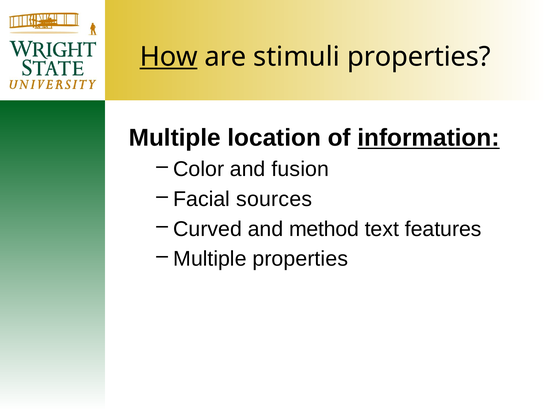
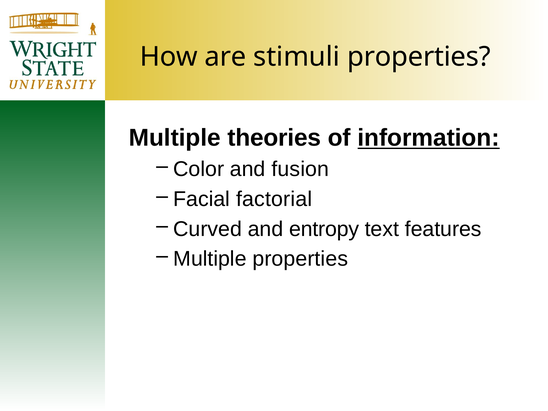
How underline: present -> none (169, 57)
location: location -> theories (274, 138)
sources: sources -> factorial (274, 199)
method: method -> entropy (324, 229)
